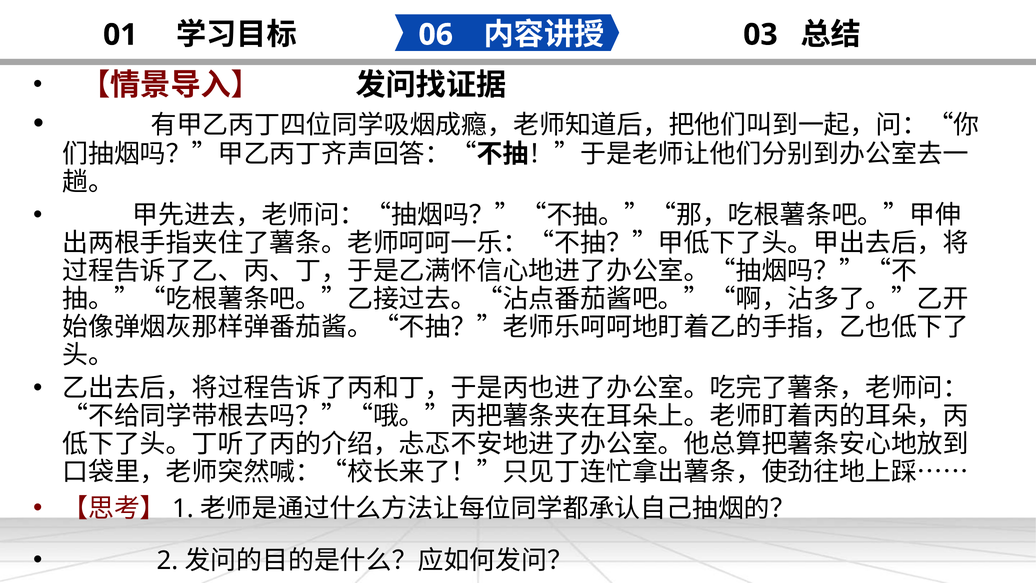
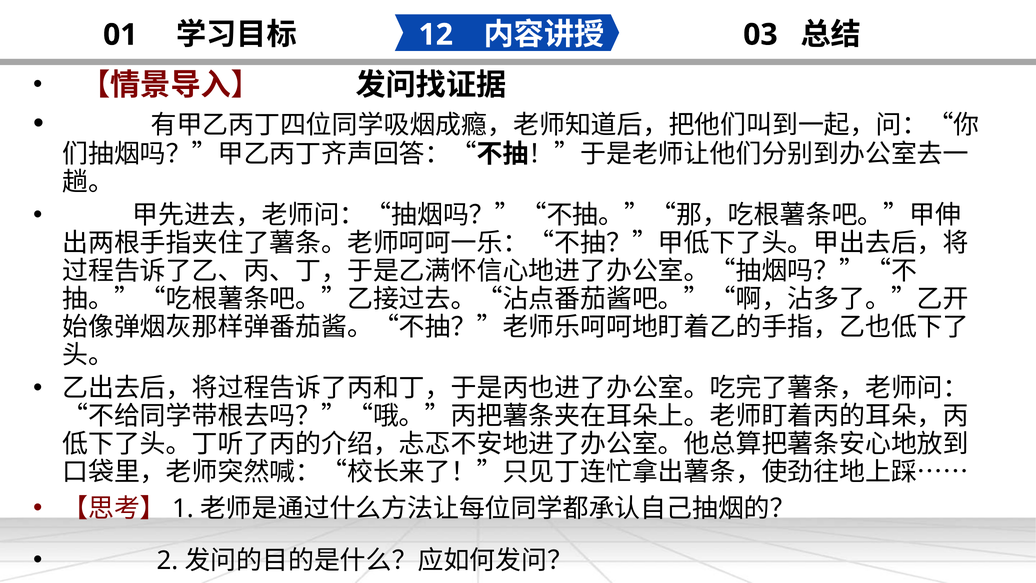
06: 06 -> 12 (436, 35)
